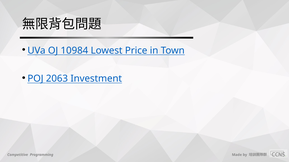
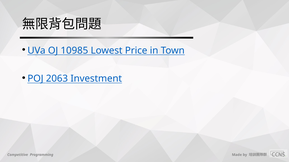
10984: 10984 -> 10985 (74, 51)
